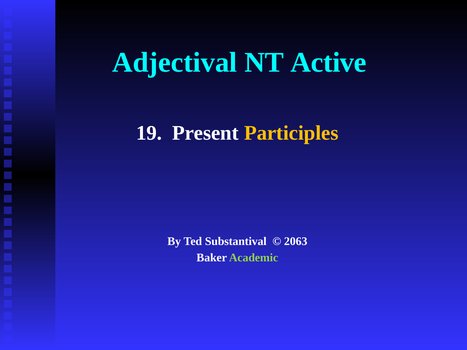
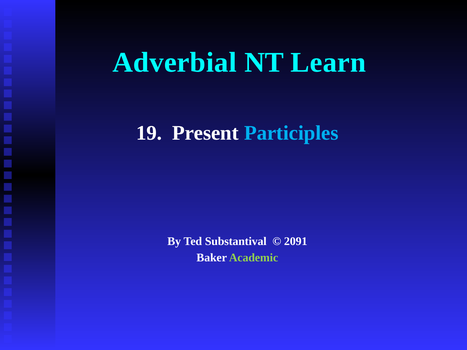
Adjectival: Adjectival -> Adverbial (175, 62)
Active: Active -> Learn (328, 62)
Participles colour: yellow -> light blue (291, 133)
2063: 2063 -> 2091 (296, 241)
